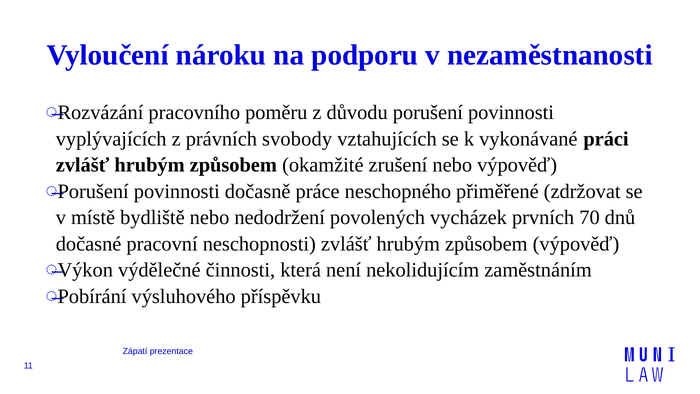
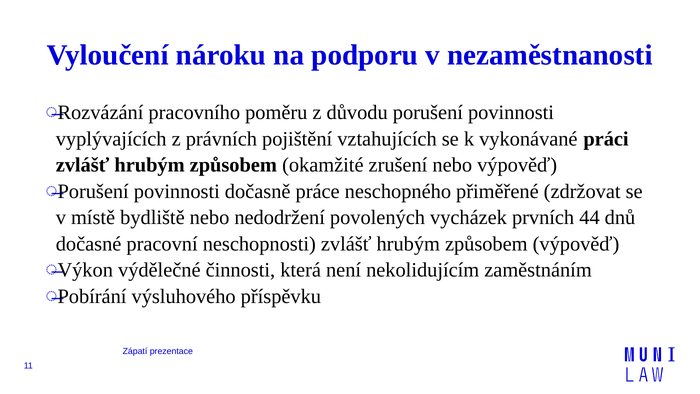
svobody: svobody -> pojištění (297, 139)
70: 70 -> 44 (590, 218)
